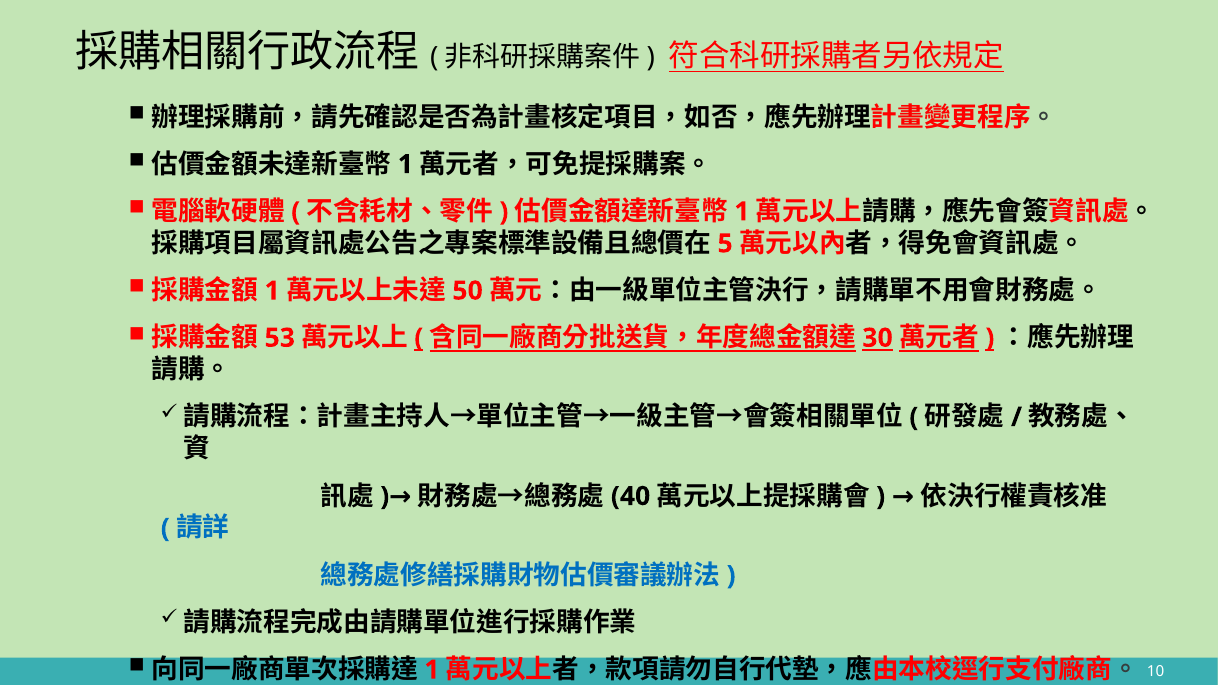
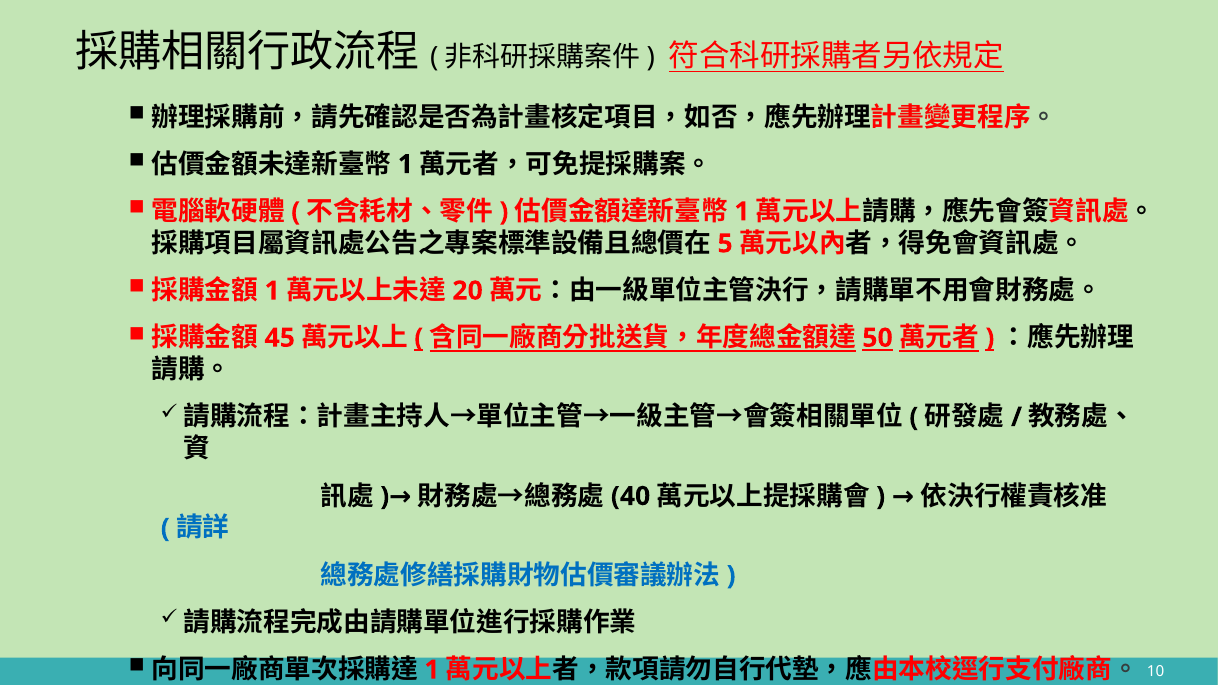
50: 50 -> 20 (468, 291)
53: 53 -> 45 (280, 338)
30: 30 -> 50 (878, 338)
